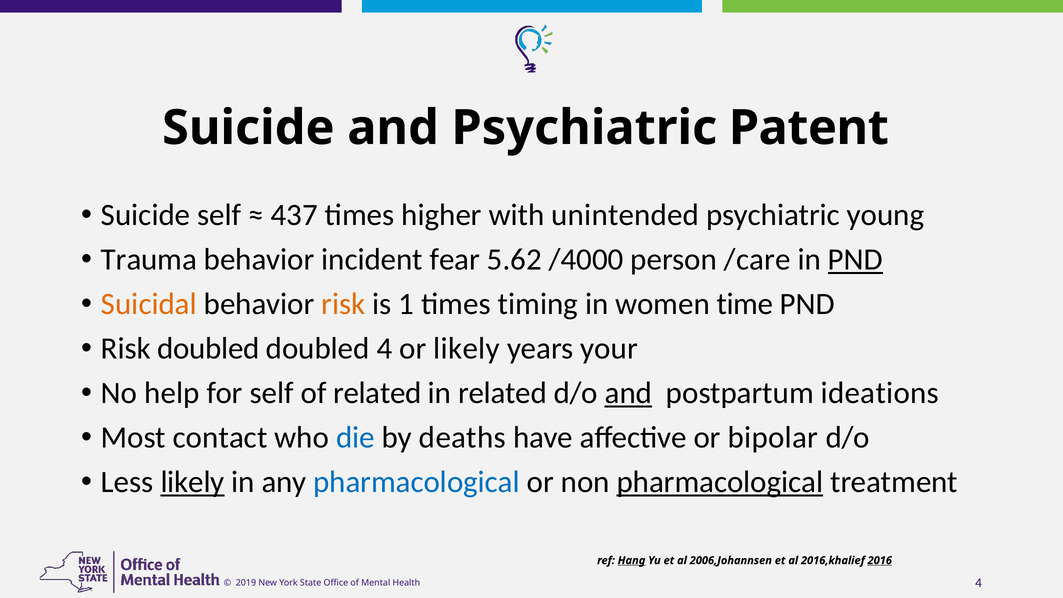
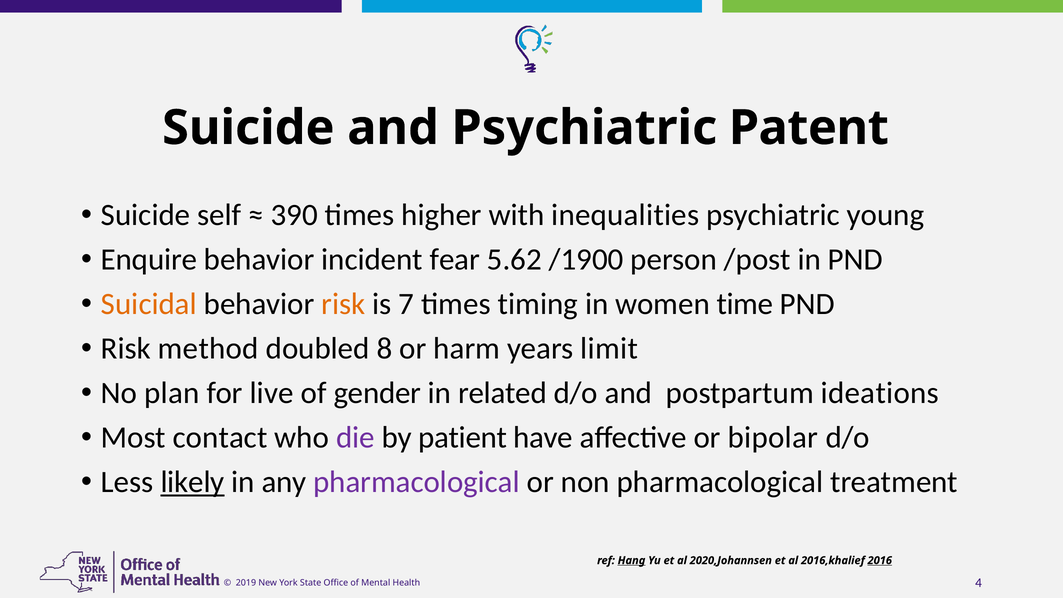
437: 437 -> 390 (294, 215)
unintended: unintended -> inequalities (625, 215)
Trauma: Trauma -> Enquire (149, 260)
/4000: /4000 -> /1900 (586, 260)
/care: /care -> /post (757, 260)
PND underline: present -> none (855, 260)
1: 1 -> 7 (406, 304)
Risk doubled: doubled -> method (208, 349)
doubled 4: 4 -> 8 (384, 349)
or likely: likely -> harm (467, 349)
your: your -> limit (609, 349)
help: help -> plan (172, 393)
for self: self -> live (272, 393)
of related: related -> gender (377, 393)
and underline: present -> none (628, 393)
die colour: blue -> purple (355, 438)
deaths: deaths -> patient (463, 438)
pharmacological colour: blue -> purple (417, 482)
pharmacological underline: present -> none (720, 482)
2006,Johannsen: 2006,Johannsen -> 2020,Johannsen (731, 560)
